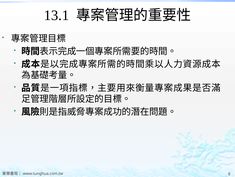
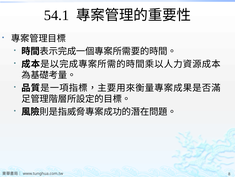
13.1: 13.1 -> 54.1 (56, 15)
